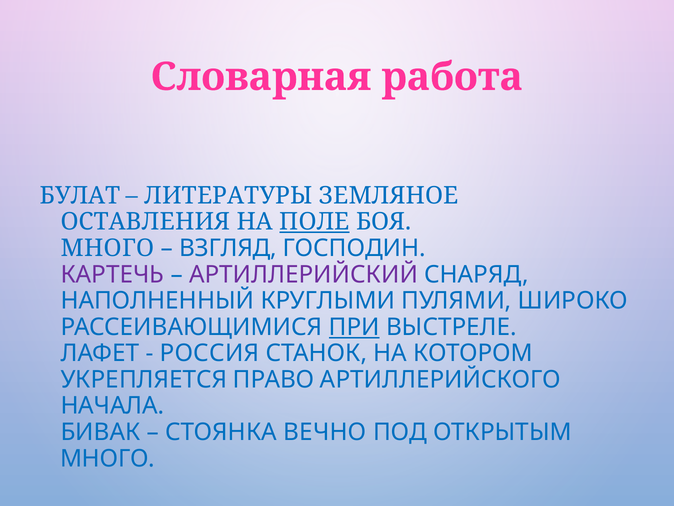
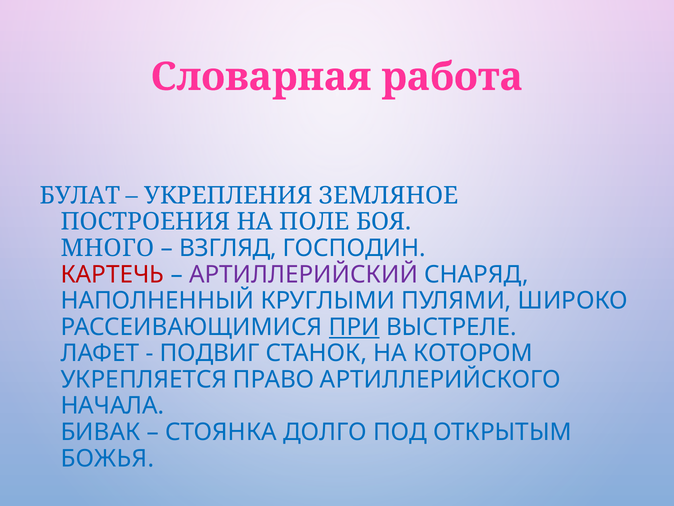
ЛИТЕРАТУРЫ: ЛИТЕРАТУРЫ -> УКРЕПЛЕНИЯ (229, 195)
ОСТАВЛЕНИЯ: ОСТАВЛЕНИЯ -> ПОСТРОЕНИЯ (145, 222)
ПОЛЕ underline: present -> none (315, 222)
КАРТЕЧЬ colour: purple -> red (112, 274)
РОССИЯ: РОССИЯ -> ПОДВИГ (210, 353)
ВЕЧНО: ВЕЧНО -> ДОЛГО (325, 432)
МНОГО: МНОГО -> БОЖЬЯ (107, 458)
